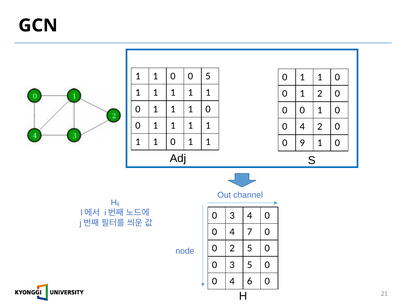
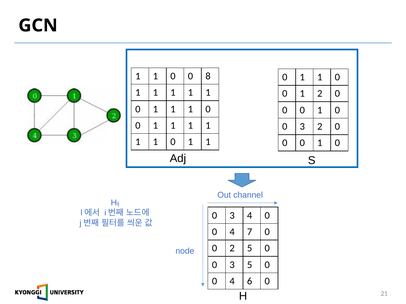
0 5: 5 -> 8 (208, 76)
4: 4 -> 3 (302, 127)
9: 9 -> 0 (302, 143)
